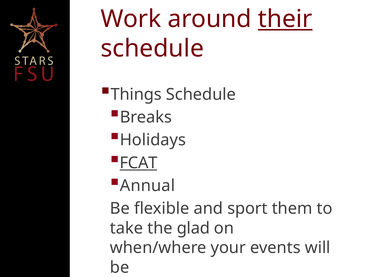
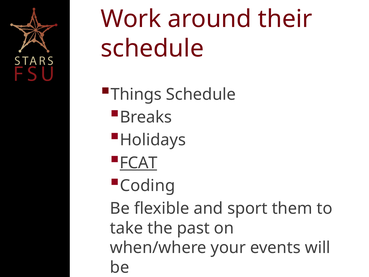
their underline: present -> none (285, 19)
Annual: Annual -> Coding (147, 185)
glad: glad -> past (193, 228)
